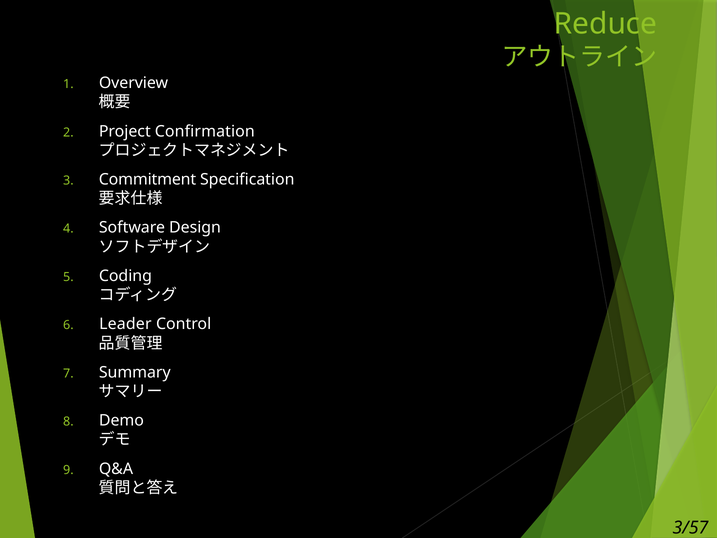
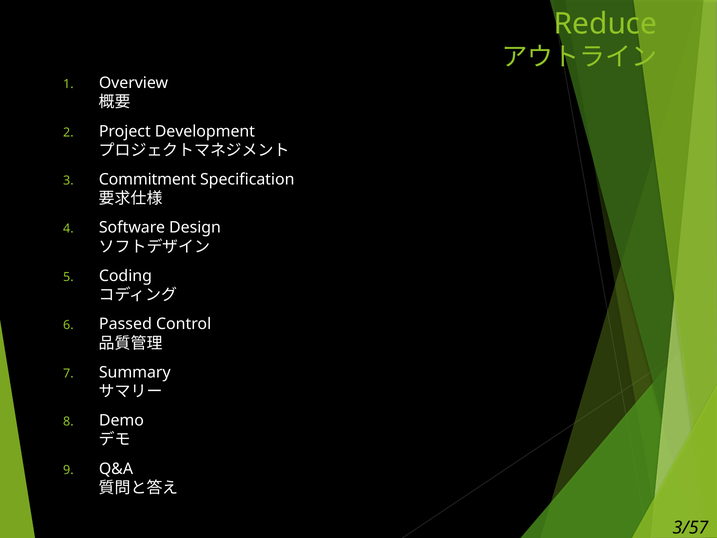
Confirmation: Confirmation -> Development (205, 131)
Leader: Leader -> Passed (125, 324)
